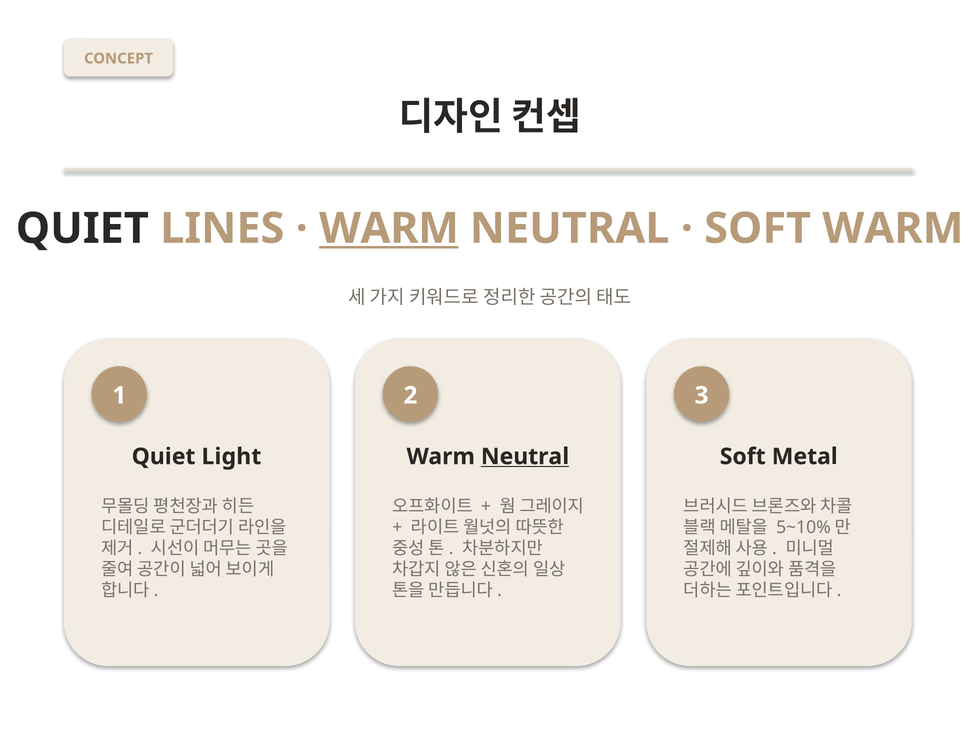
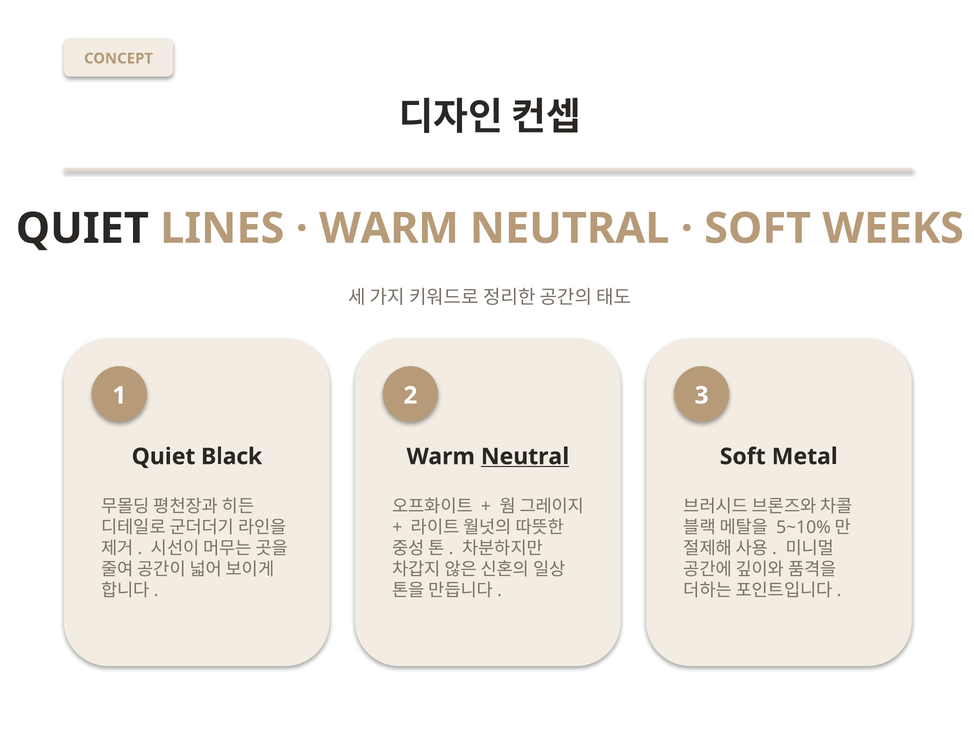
WARM underline: present -> none (389, 229)
SOFT WARM: WARM -> WEEKS (893, 229)
Light: Light -> Black (232, 457)
